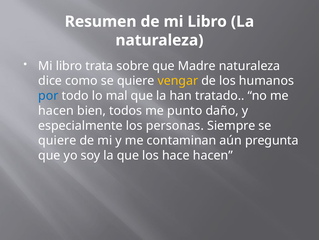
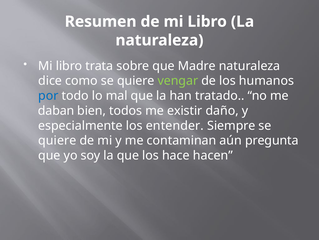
vengar colour: yellow -> light green (178, 81)
hacen: hacen -> daban (56, 110)
punto: punto -> existir (185, 110)
personas: personas -> entender (175, 125)
